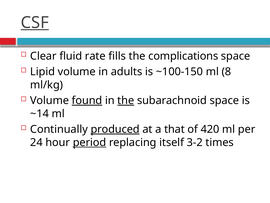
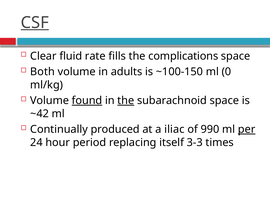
Lipid: Lipid -> Both (43, 72)
8: 8 -> 0 (226, 72)
~14: ~14 -> ~42 (40, 113)
produced underline: present -> none (115, 129)
that: that -> iliac (174, 129)
420: 420 -> 990 (210, 129)
per underline: none -> present (247, 129)
period underline: present -> none (90, 142)
3-2: 3-2 -> 3-3 (195, 142)
